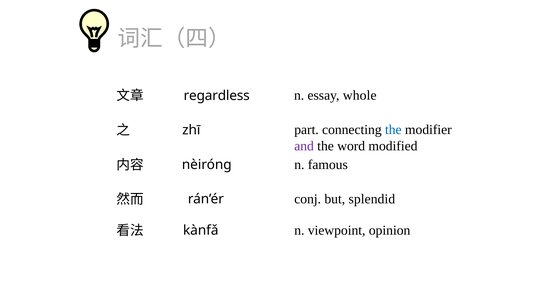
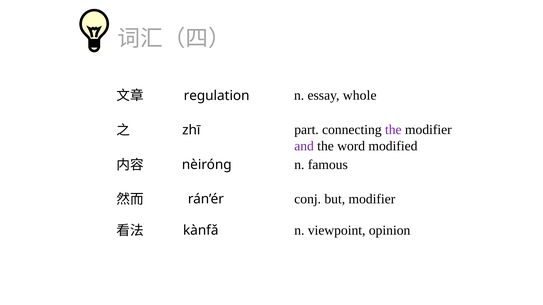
regardless: regardless -> regulation (217, 96)
the colour: blue -> purple (393, 130)
but splendid: splendid -> modifier (372, 199)
